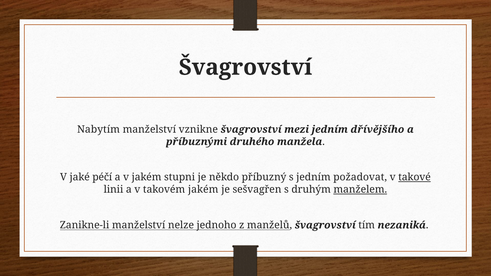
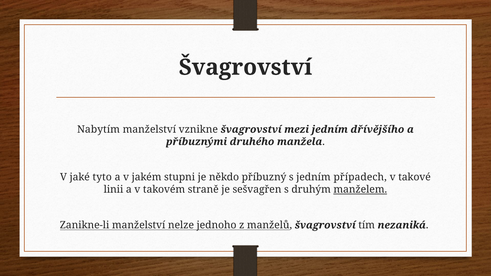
péčí: péčí -> tyto (102, 177)
požadovat: požadovat -> případech (360, 177)
takové underline: present -> none (415, 177)
takovém jakém: jakém -> straně (203, 190)
